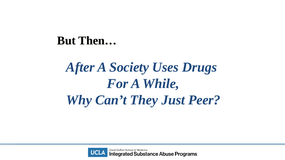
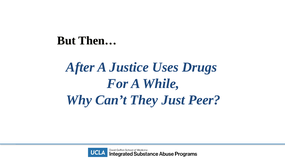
Society: Society -> Justice (129, 67)
